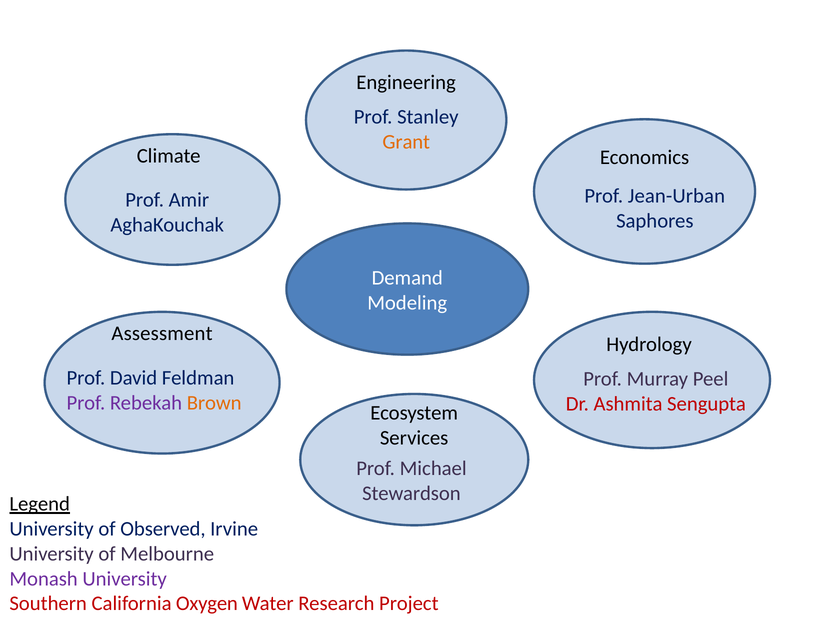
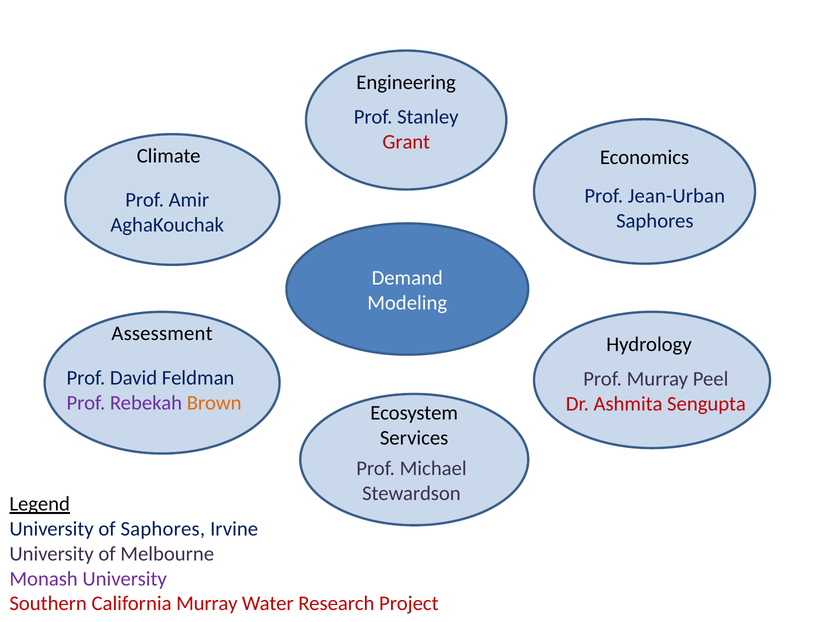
Grant colour: orange -> red (406, 142)
of Observed: Observed -> Saphores (163, 529)
California Oxygen: Oxygen -> Murray (207, 603)
